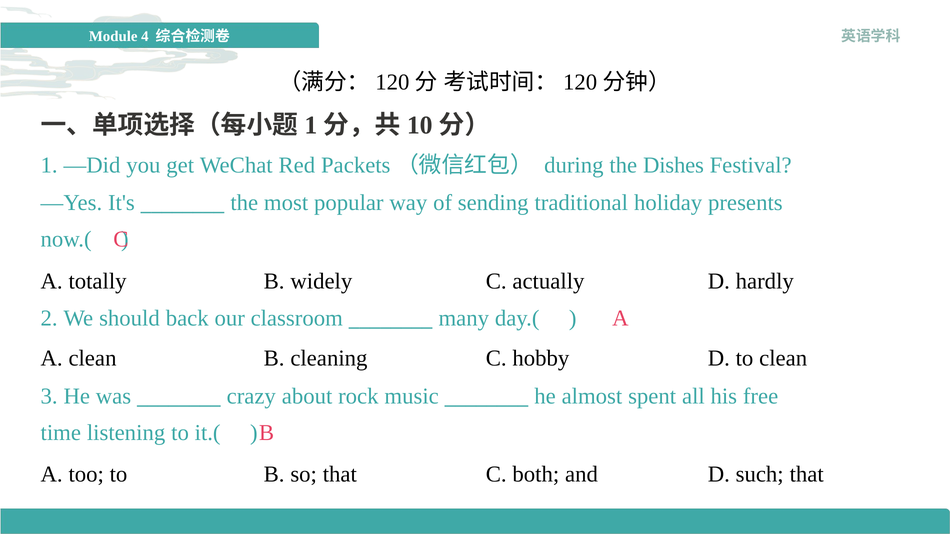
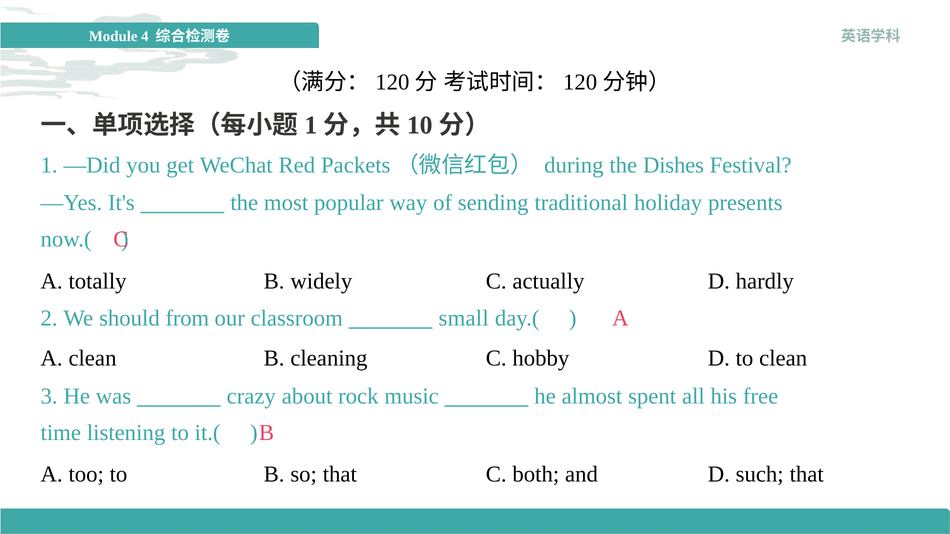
back: back -> from (187, 319)
many: many -> small (464, 319)
